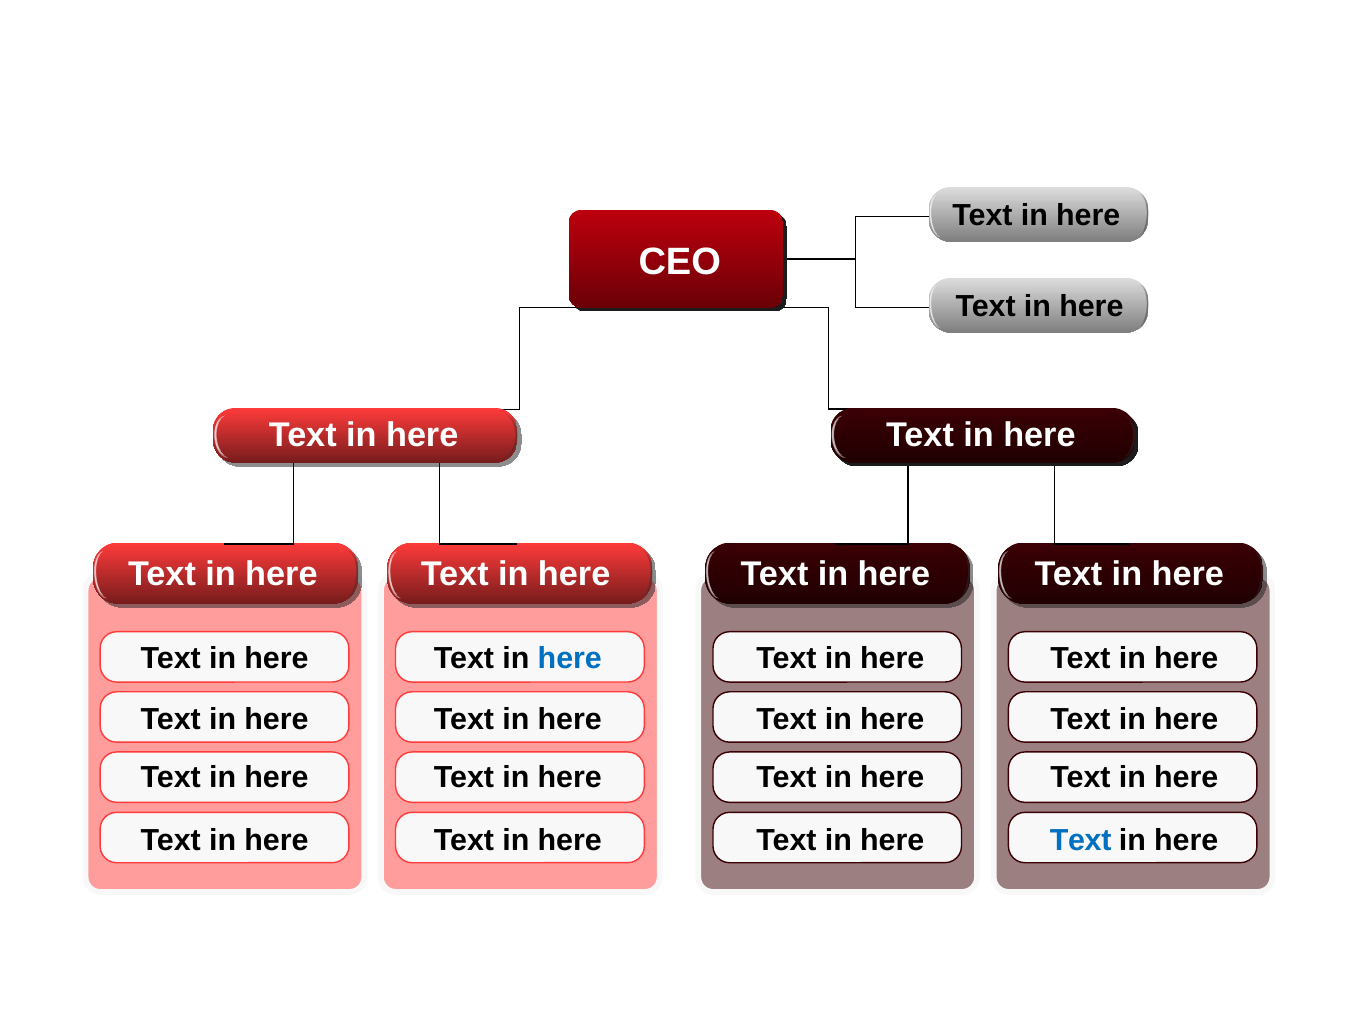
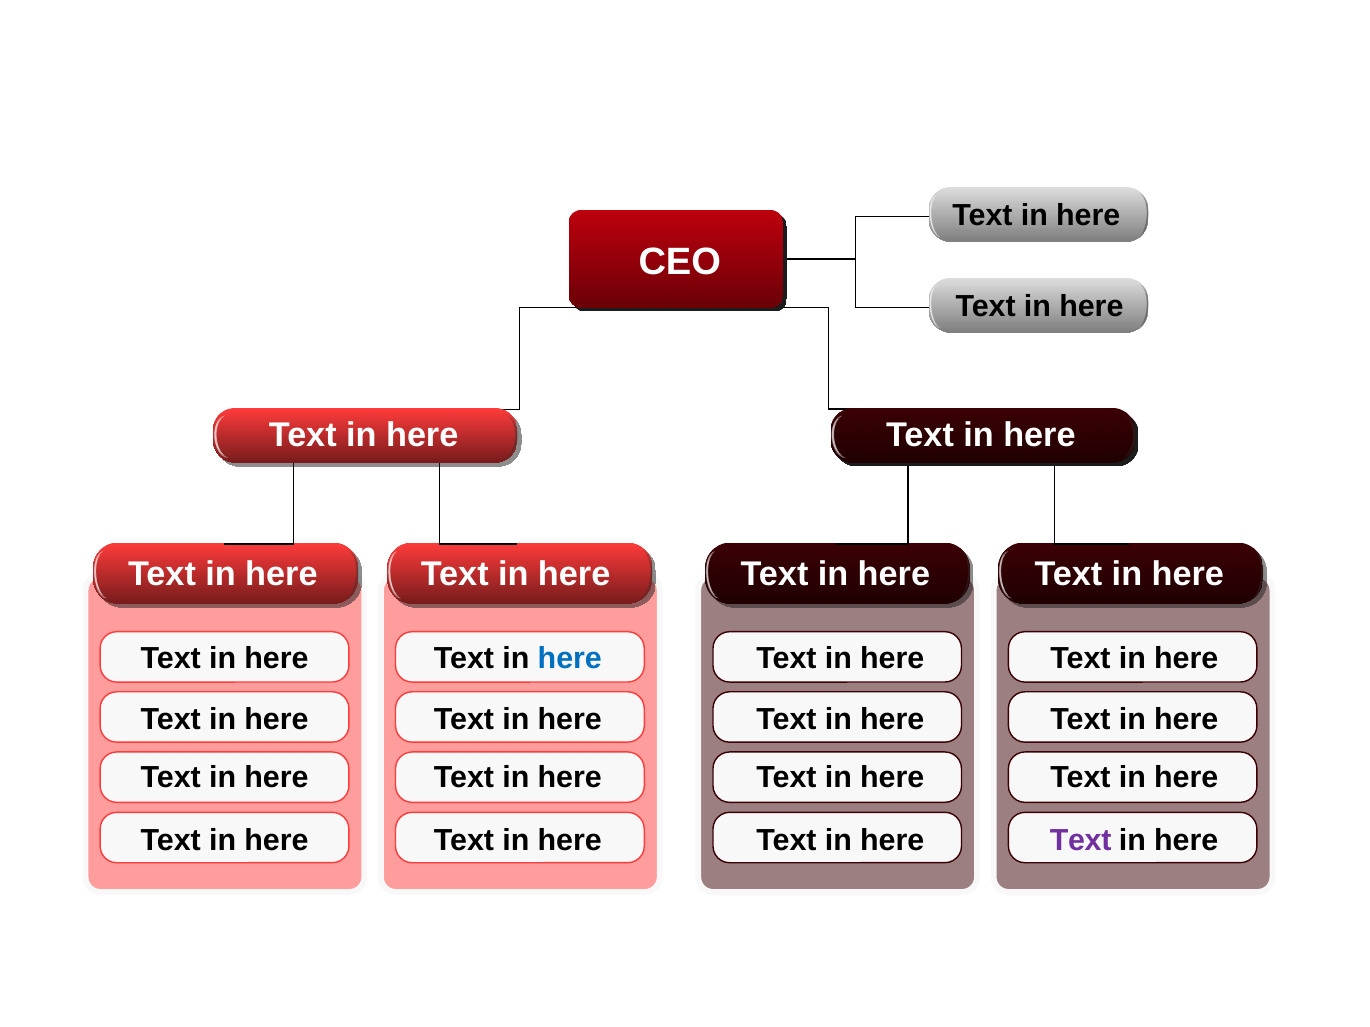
Text colour: blue -> purple (1081, 841)
